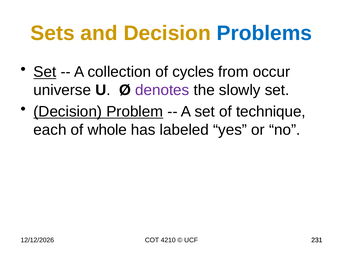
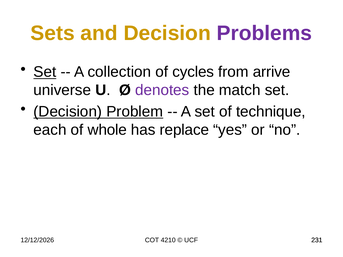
Problems colour: blue -> purple (264, 33)
occur: occur -> arrive (272, 72)
slowly: slowly -> match (240, 90)
labeled: labeled -> replace (184, 130)
